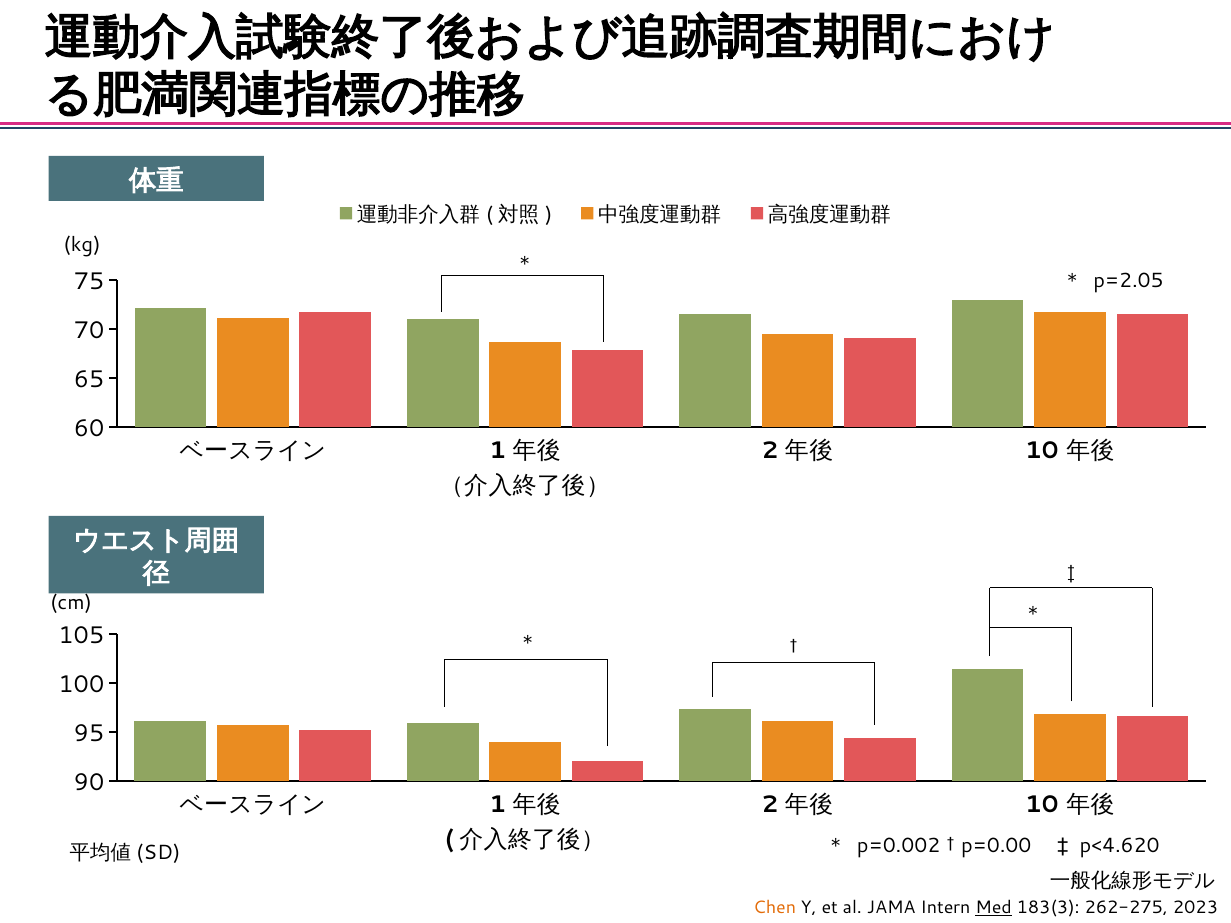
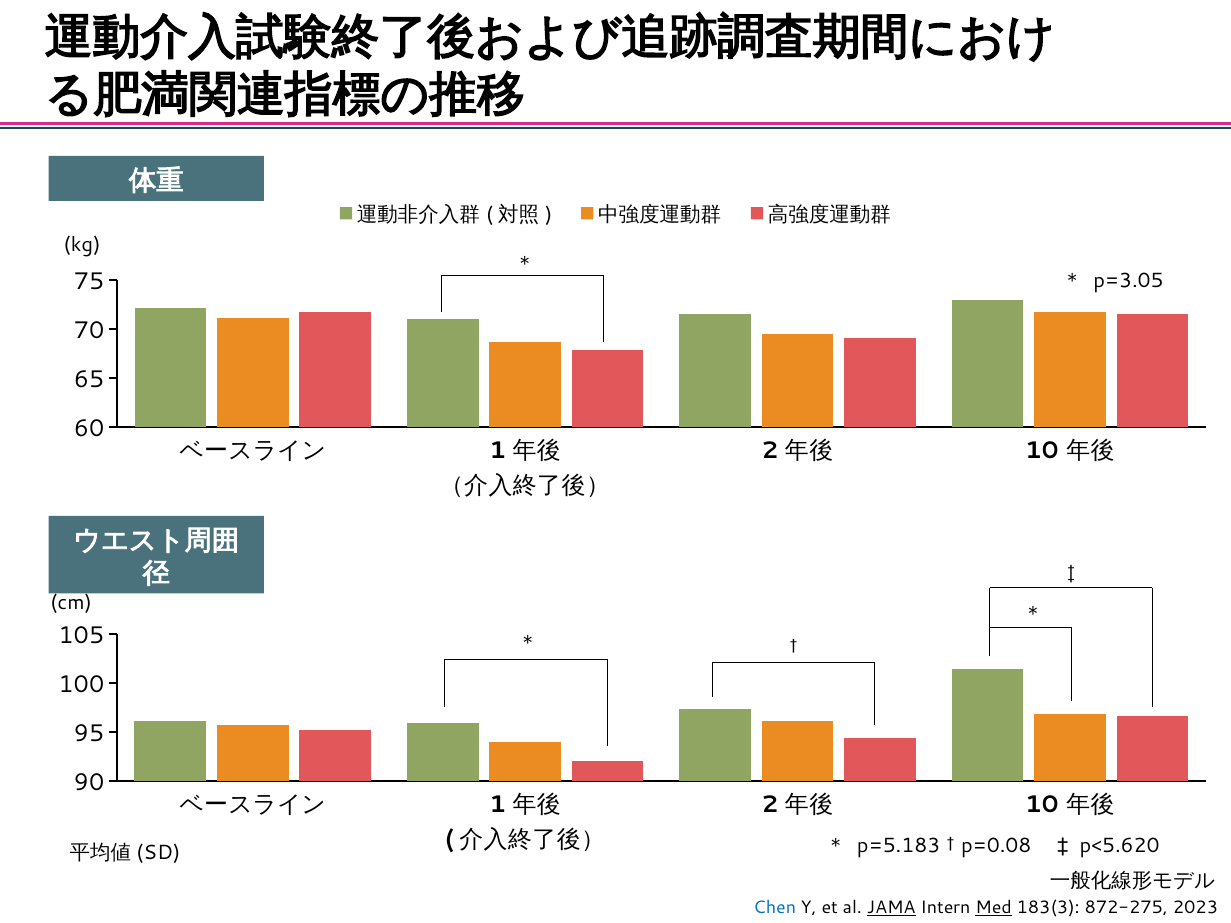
p=2.05: p=2.05 -> p=3.05 (1129, 281)
p=0.002: p=0.002 -> p=5.183 (899, 846)
p=0.00: p=0.00 -> p=0.08 (996, 846)
p<4.620: p<4.620 -> p<5.620 (1120, 846)
Chen colour: orange -> blue (775, 908)
JAMA underline: none -> present (891, 908)
262-275: 262-275 -> 872-275 (1126, 908)
